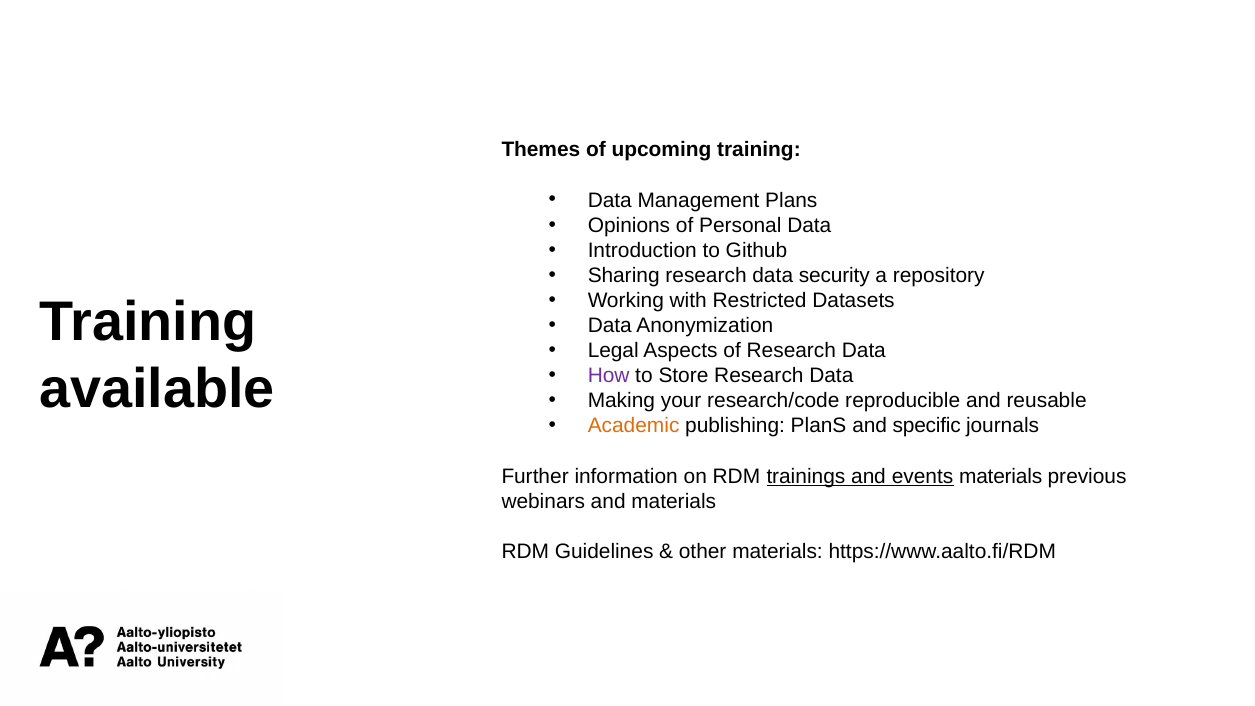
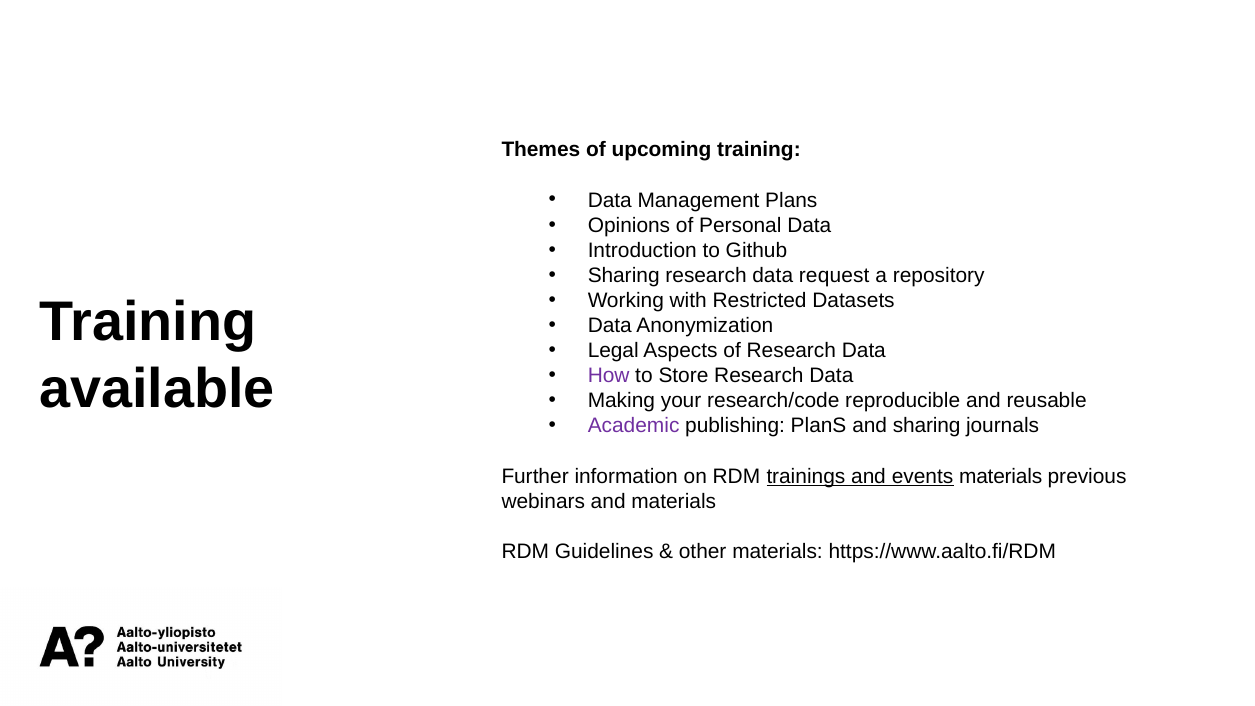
security: security -> request (834, 275)
Academic colour: orange -> purple (634, 426)
and specific: specific -> sharing (927, 426)
